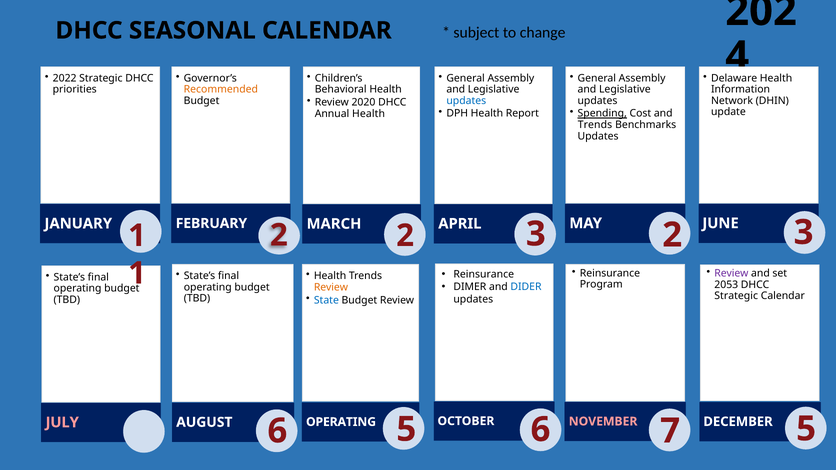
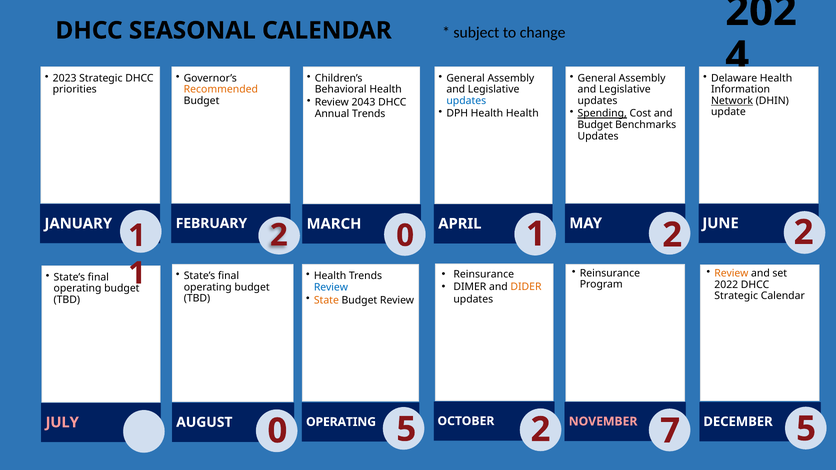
2022: 2022 -> 2023 (65, 78)
2020: 2020 -> 2043 (363, 102)
Network underline: none -> present (732, 101)
Health Report: Report -> Health (522, 114)
Annual Health: Health -> Trends (369, 114)
Trends: Trends -> Budget (595, 125)
JUNE 3: 3 -> 2 (804, 233)
APRIL 3: 3 -> 1 (536, 234)
2 2: 2 -> 0 (405, 236)
Review colour: purple -> orange (731, 274)
DIDER colour: blue -> orange (526, 287)
2053: 2053 -> 2022 (726, 285)
Review colour: orange -> blue (331, 287)
State colour: blue -> orange (326, 300)
OCTOBER 6: 6 -> 2 (541, 430)
AUGUST 6: 6 -> 0 (277, 431)
